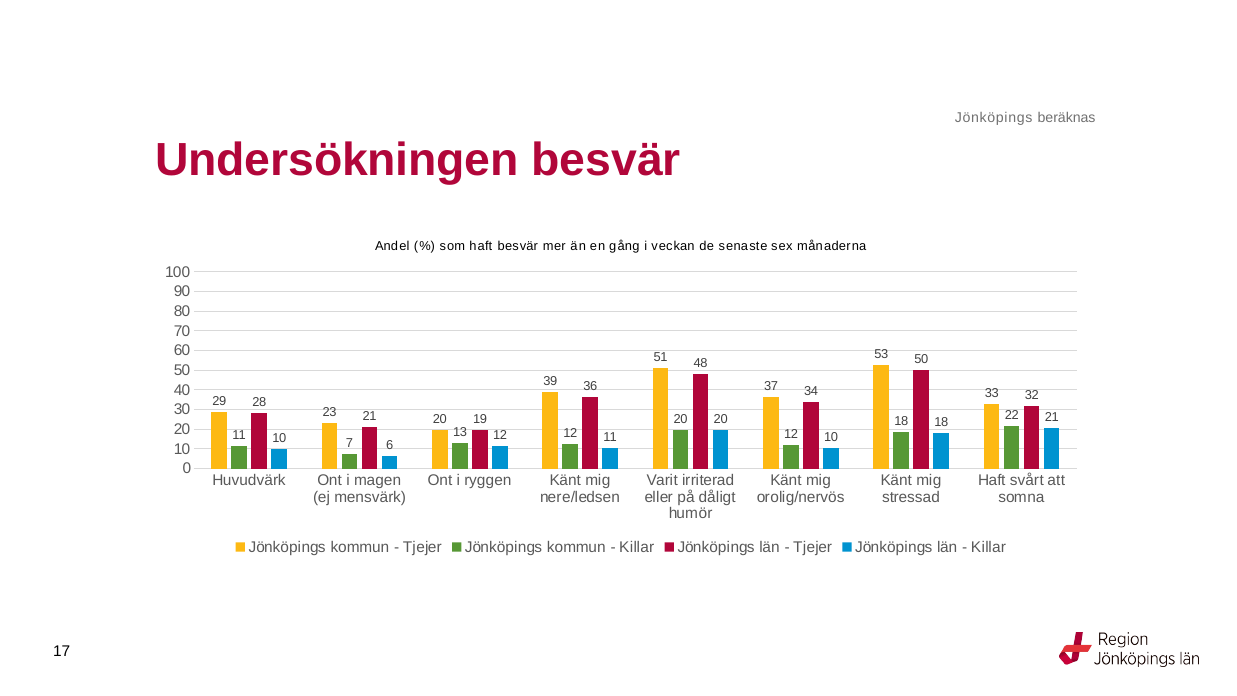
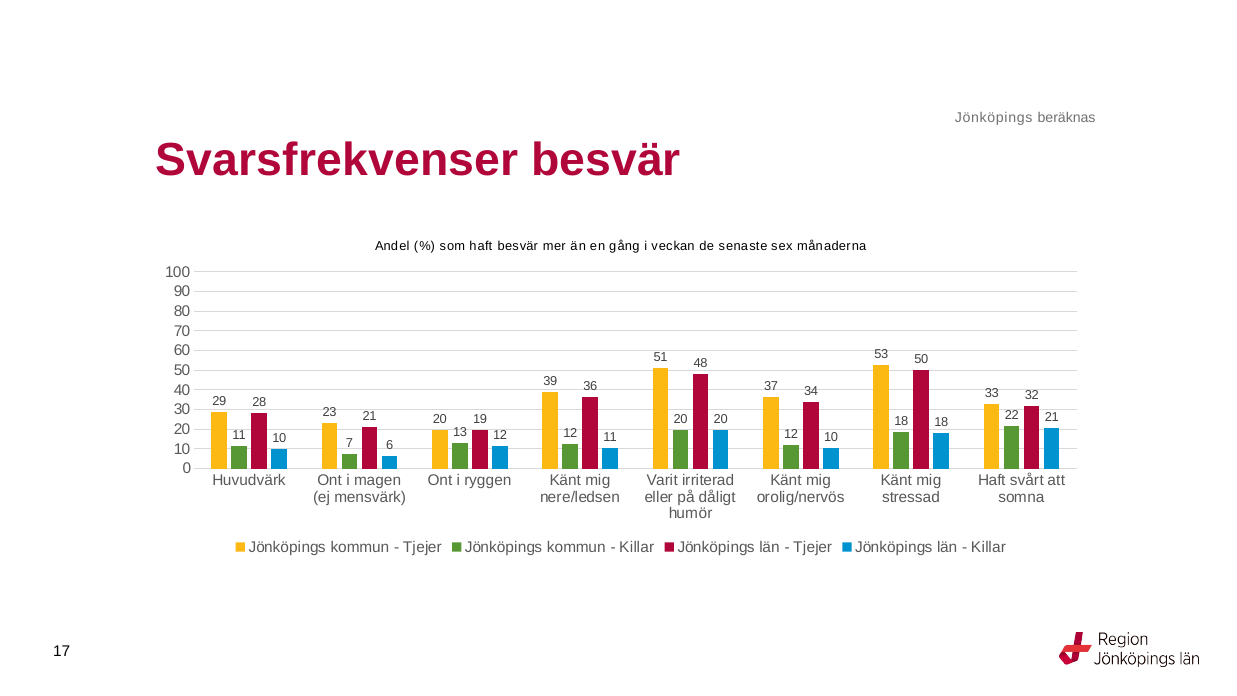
Undersökningen: Undersökningen -> Svarsfrekvenser (337, 160)
